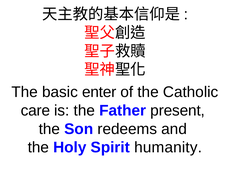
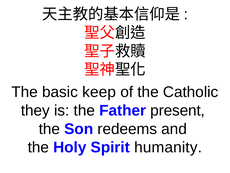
enter: enter -> keep (99, 92)
care: care -> they (35, 110)
